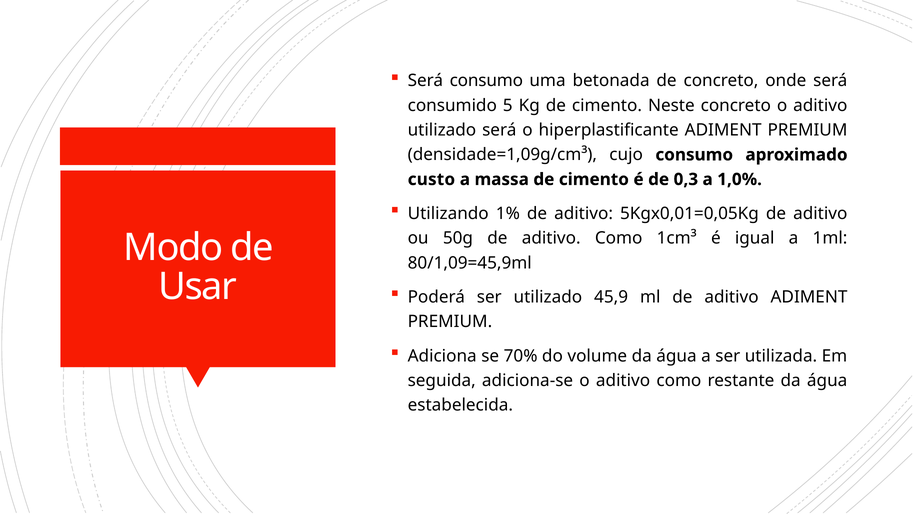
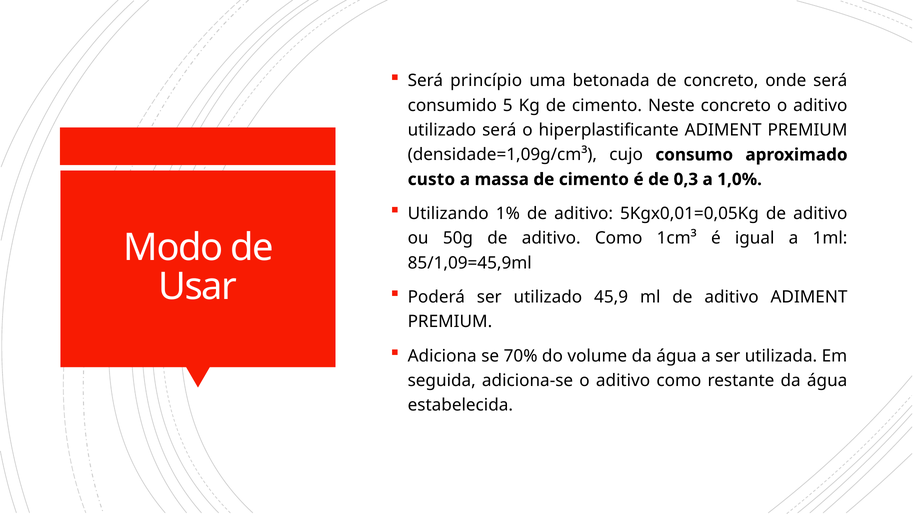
Será consumo: consumo -> princípio (486, 81)
80/1,09=45,9ml: 80/1,09=45,9ml -> 85/1,09=45,9ml (470, 263)
